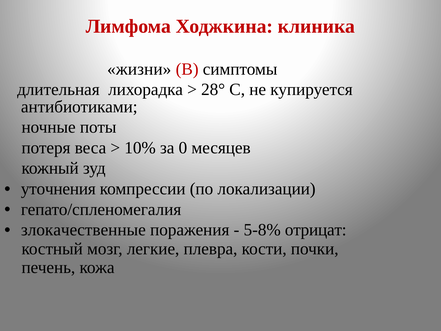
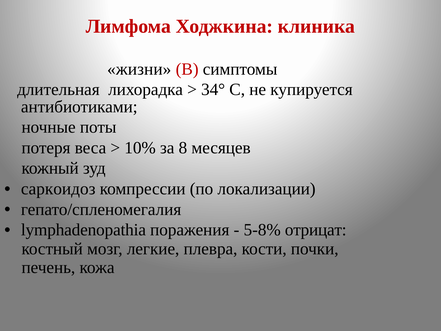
28°: 28° -> 34° (213, 90)
0: 0 -> 8 (183, 148)
уточнения: уточнения -> саркоидоз (58, 189)
злокачественные: злокачественные -> lymphadenopathia (83, 230)
